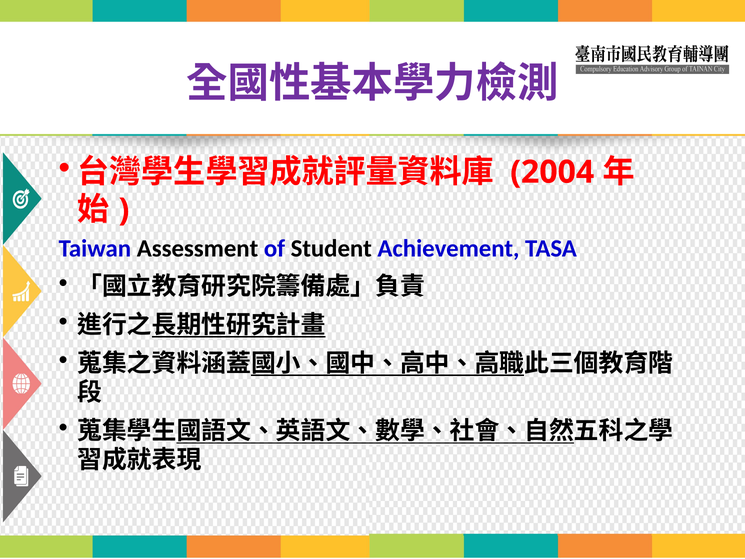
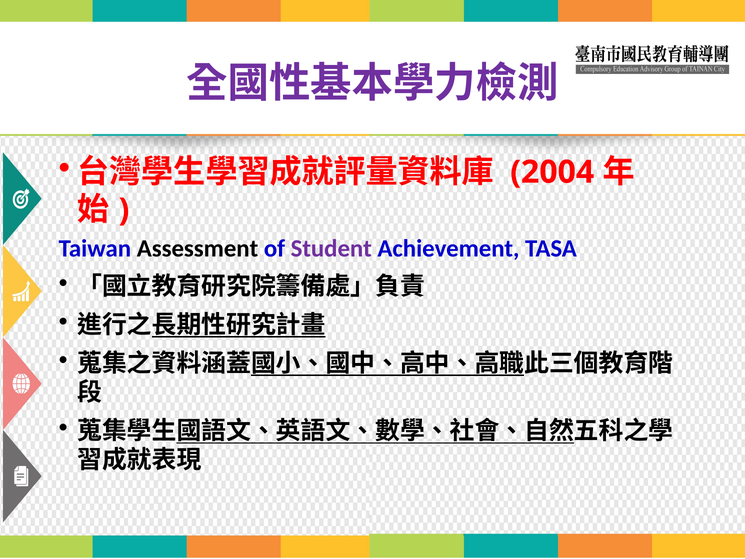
Student colour: black -> purple (331, 249)
